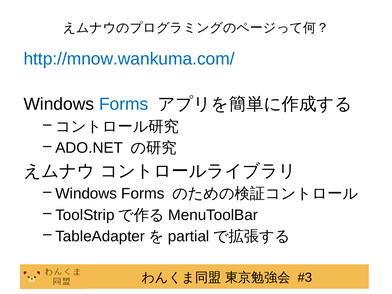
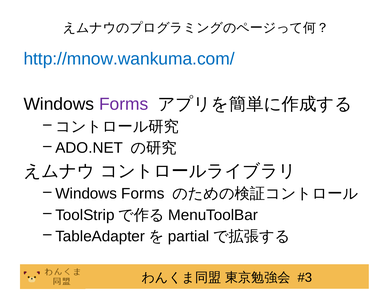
Forms colour: blue -> purple (124, 104)
